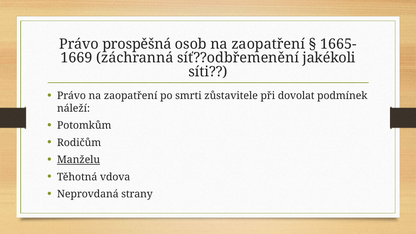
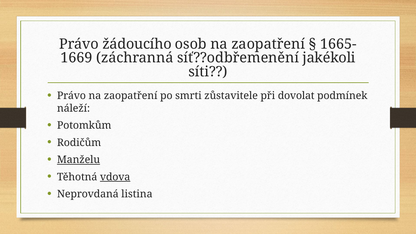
prospěšná: prospěšná -> žádoucího (137, 44)
vdova underline: none -> present (115, 177)
strany: strany -> listina (137, 194)
